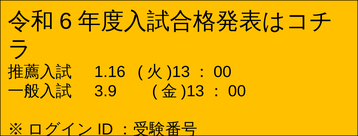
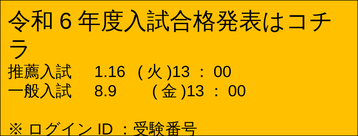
3.9: 3.9 -> 8.9 (106, 91)
